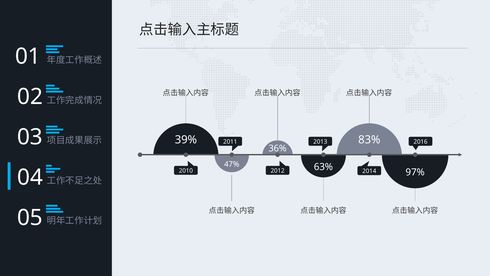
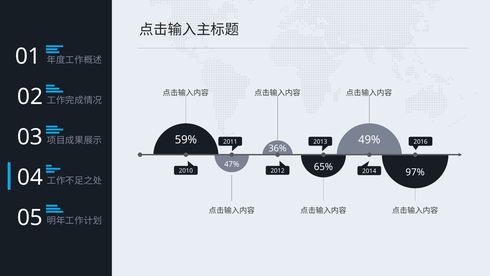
39%: 39% -> 59% (186, 140)
83%: 83% -> 49% (369, 140)
63%: 63% -> 65% (323, 167)
